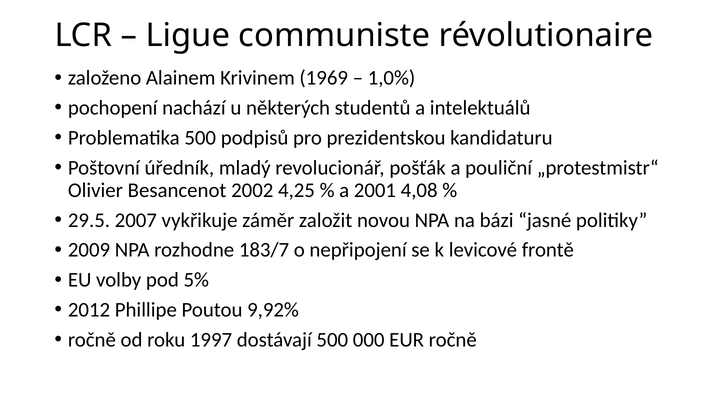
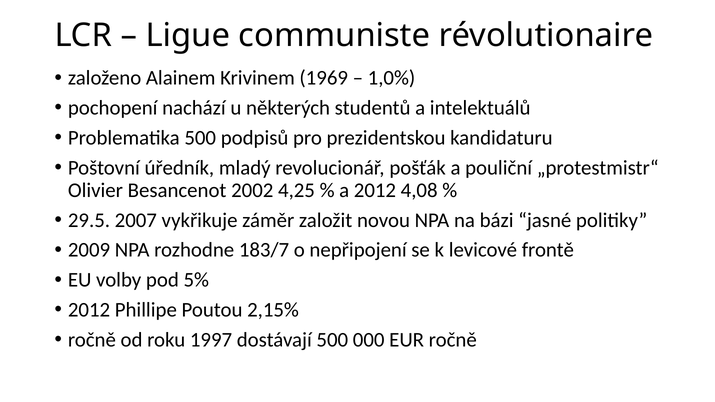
a 2001: 2001 -> 2012 (375, 190)
9,92%: 9,92% -> 2,15% (273, 310)
